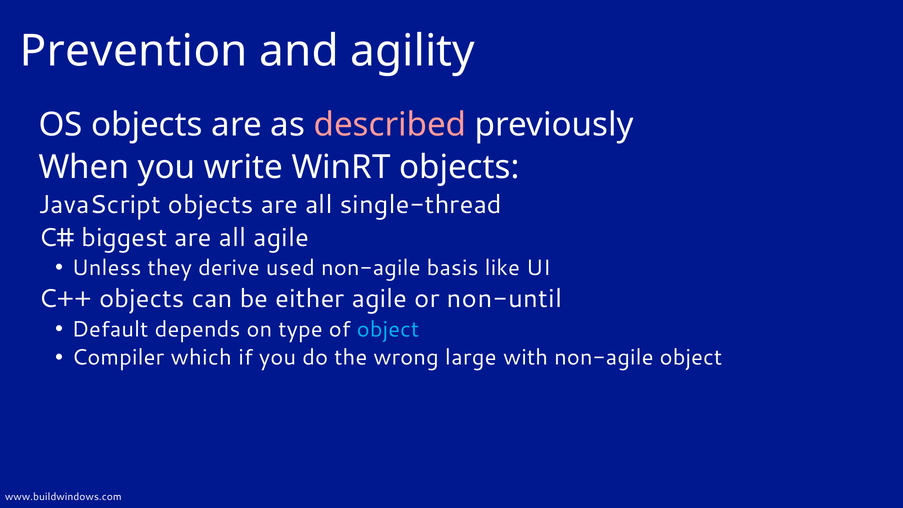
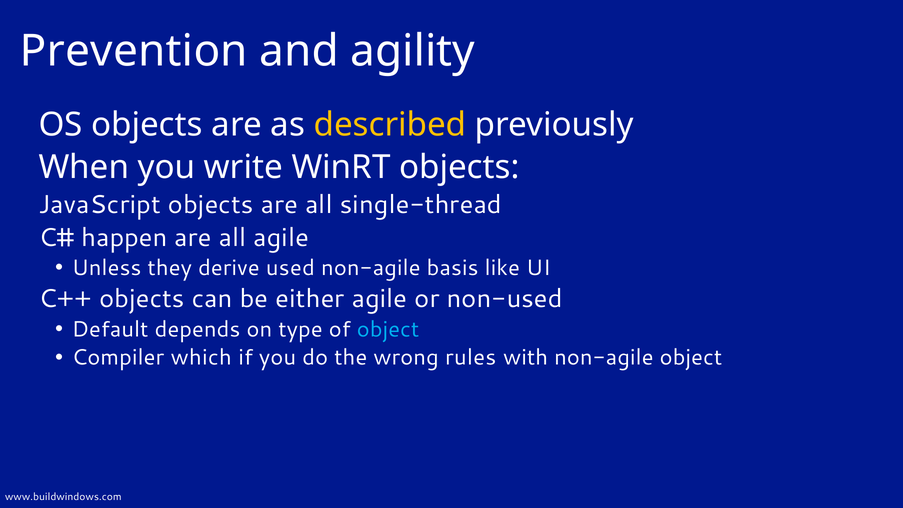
described colour: pink -> yellow (390, 125)
biggest: biggest -> happen (124, 238)
non-until: non-until -> non-used (505, 299)
large: large -> rules (471, 357)
